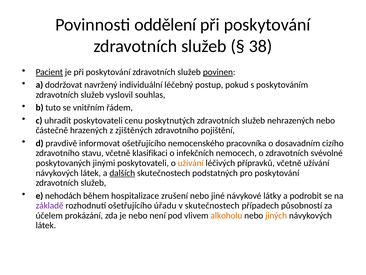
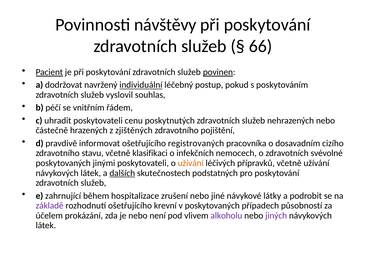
oddělení: oddělení -> návštěvy (165, 25)
38: 38 -> 66 (260, 46)
individuální underline: none -> present (141, 85)
tuto: tuto -> péčí (53, 108)
nemocenského: nemocenského -> registrovaných (196, 143)
nehodách: nehodách -> zahrnující (63, 195)
úřadu: úřadu -> krevní (165, 205)
v skutečnostech: skutečnostech -> poskytovaných (212, 205)
alkoholu colour: orange -> purple (226, 215)
jiných colour: orange -> purple (276, 215)
